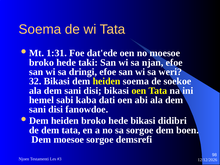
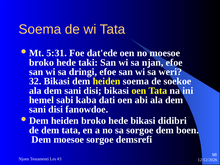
1:31: 1:31 -> 5:31 (57, 53)
